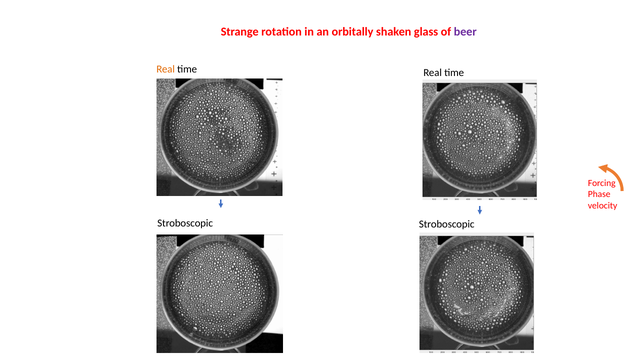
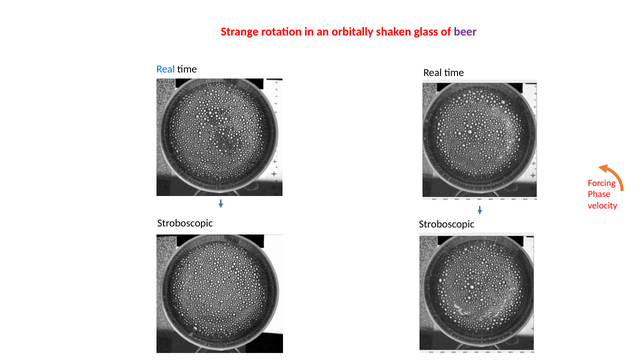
Real colour: orange -> blue (166, 69)
